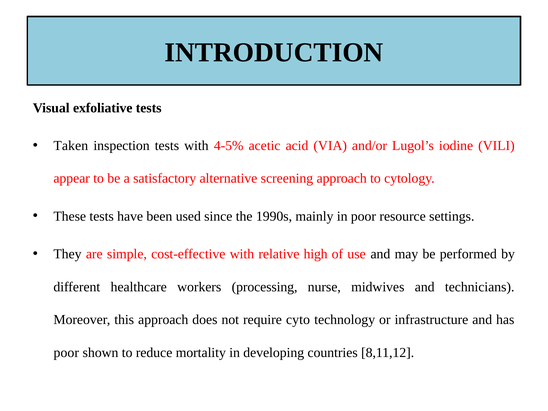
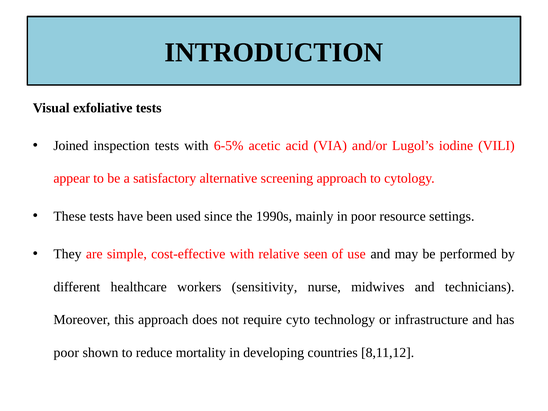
Taken: Taken -> Joined (71, 146)
4-5%: 4-5% -> 6-5% (229, 146)
high: high -> seen (316, 254)
processing: processing -> sensitivity (264, 287)
